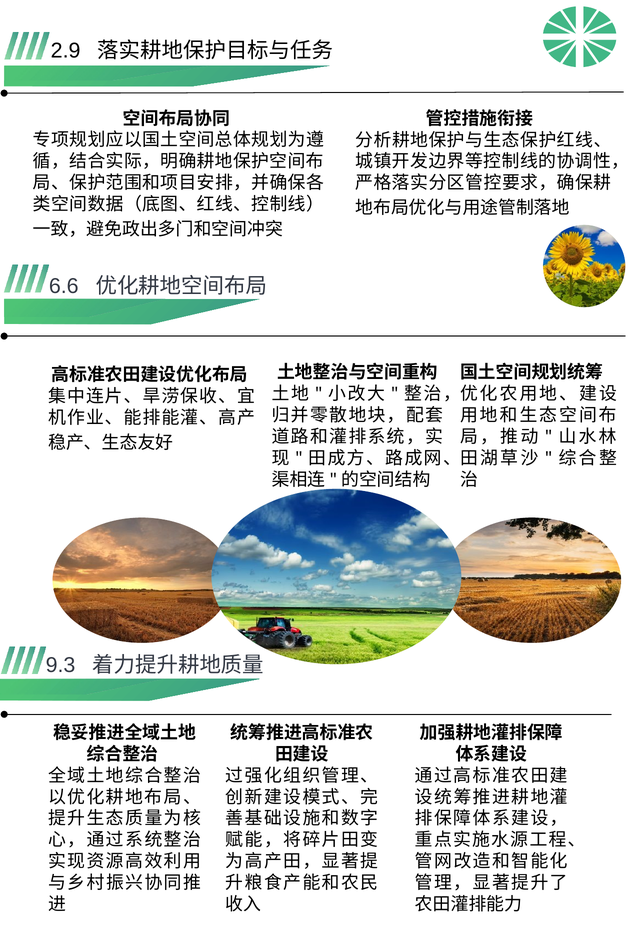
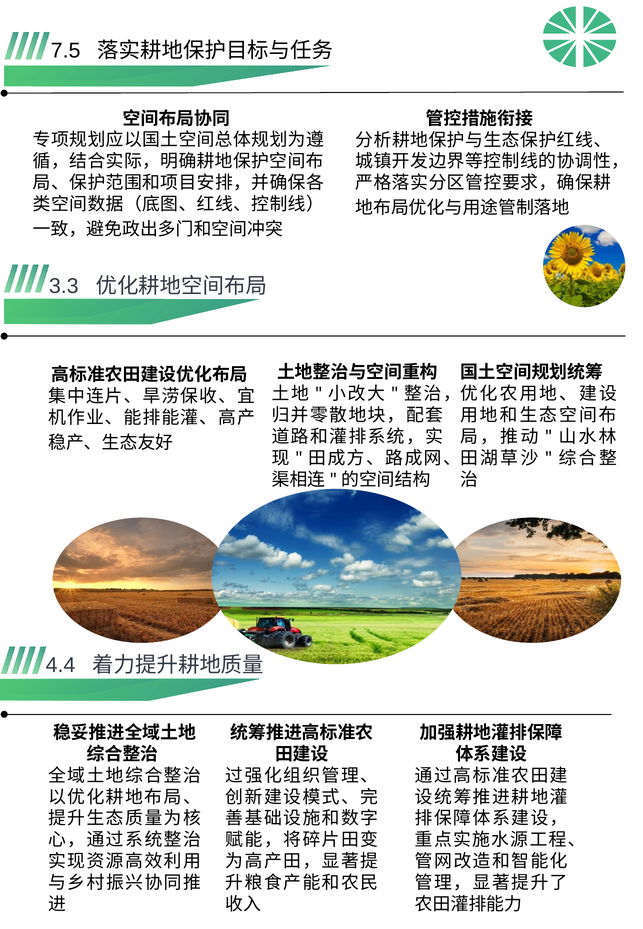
2.9: 2.9 -> 7.5 (66, 51)
6.6: 6.6 -> 3.3 (64, 286)
9.3: 9.3 -> 4.4 (61, 665)
